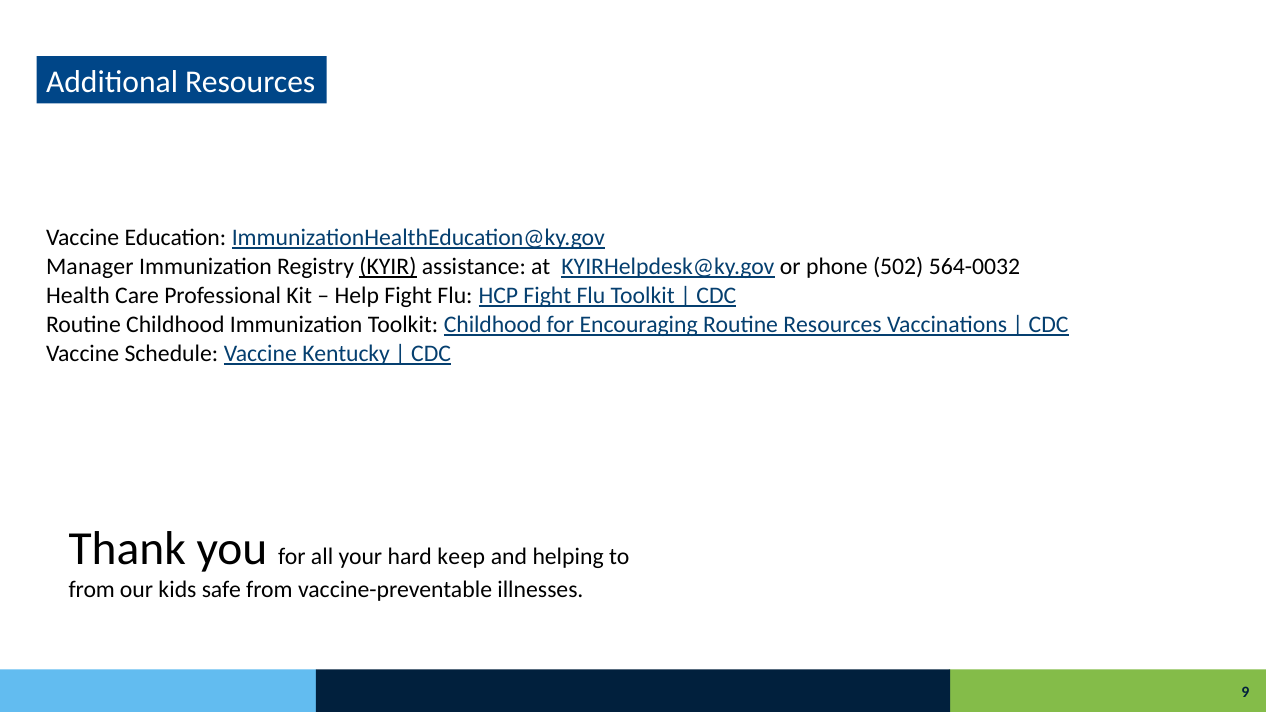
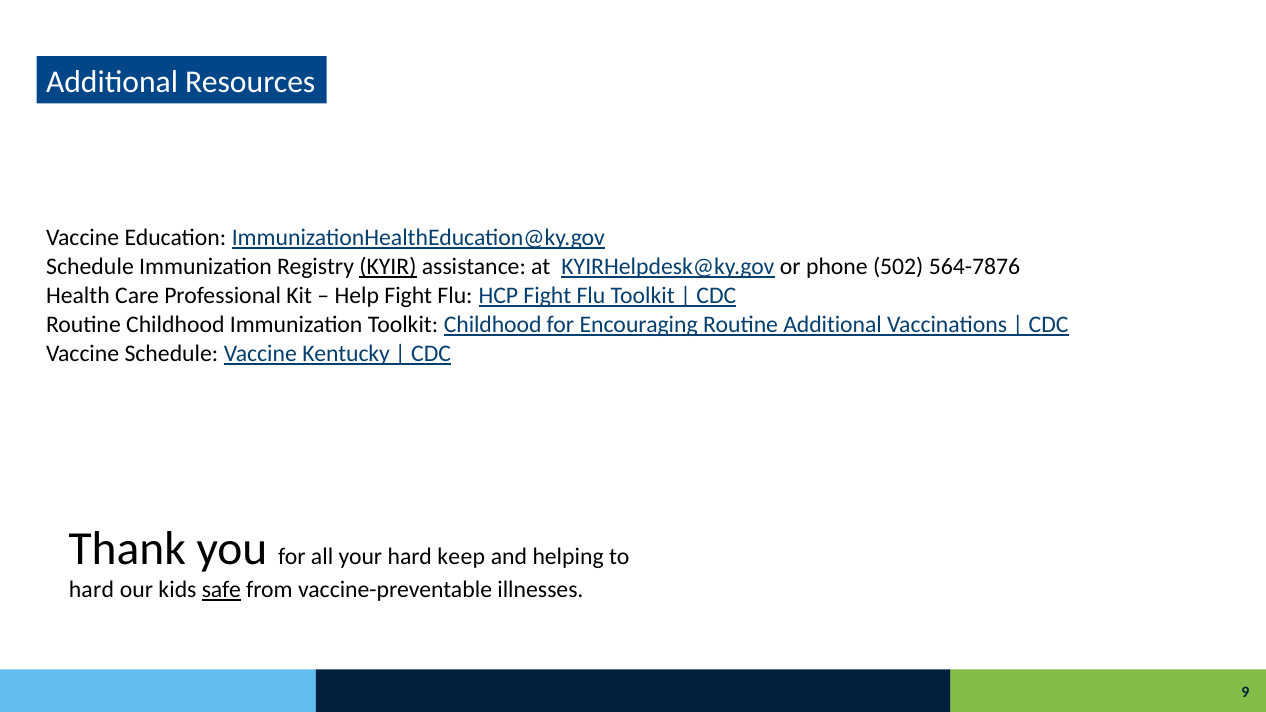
Manager: Manager -> Schedule (90, 267)
564-0032: 564-0032 -> 564-7876 (975, 267)
Routine Resources: Resources -> Additional (833, 325)
from: from -> hard (91, 590)
safe underline: none -> present (221, 590)
